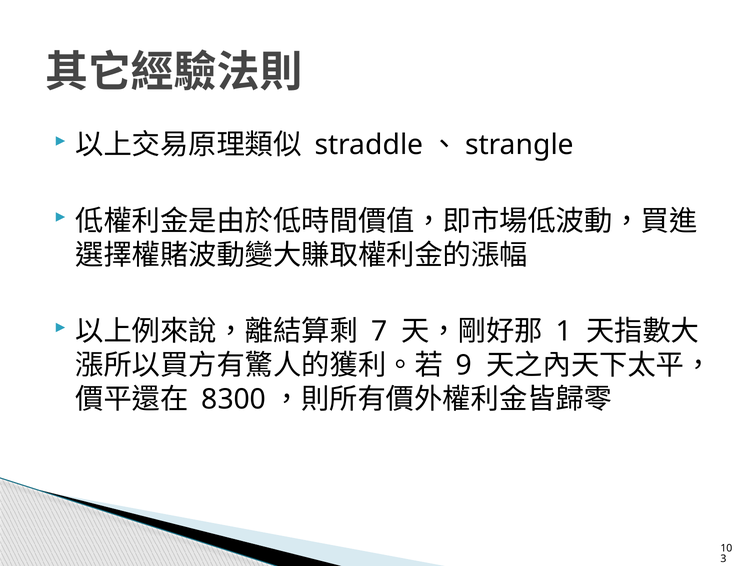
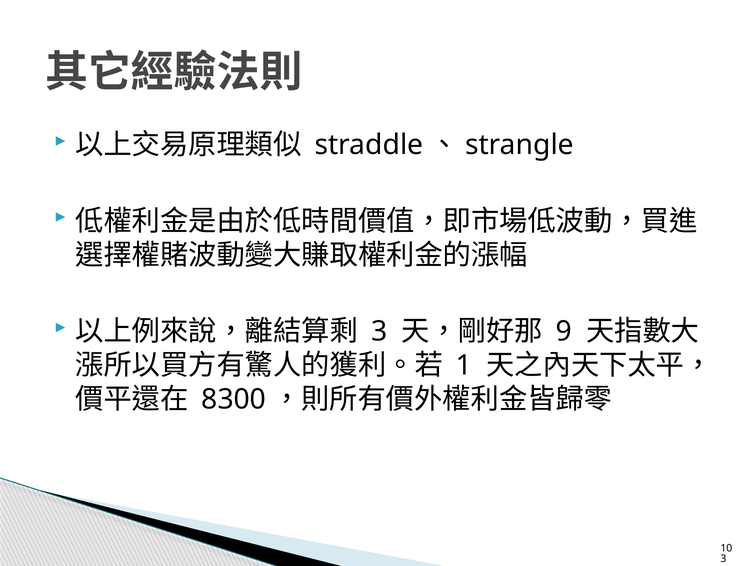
7: 7 -> 3 (379, 331)
1: 1 -> 9 (564, 331)
9: 9 -> 1 (464, 365)
